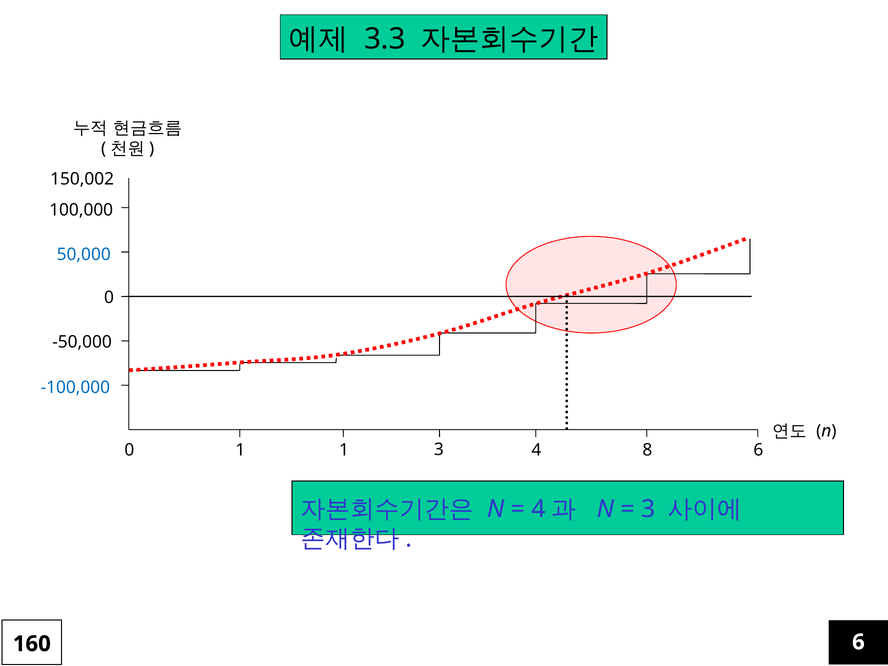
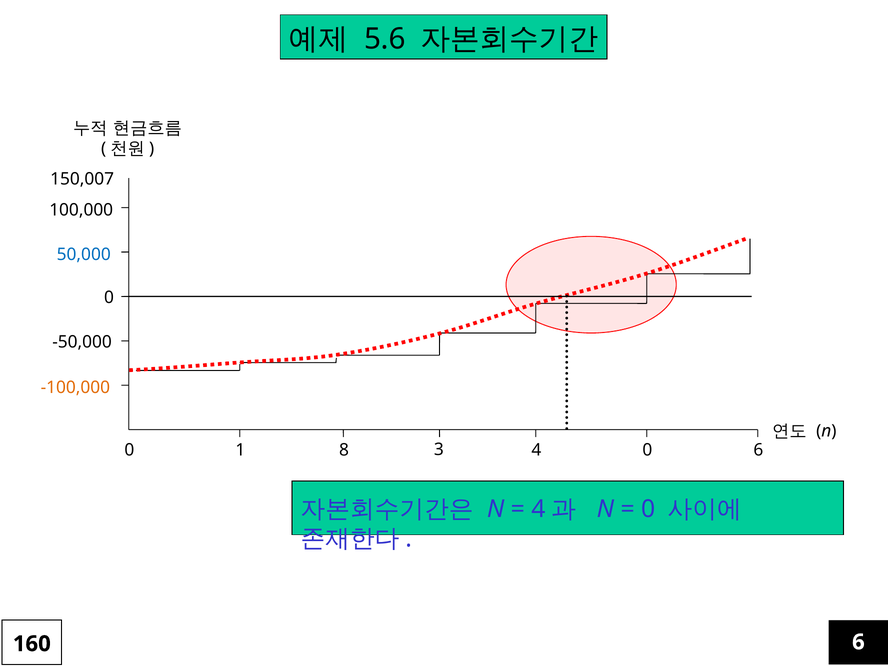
3.3: 3.3 -> 5.6 (385, 39)
150,002: 150,002 -> 150,007 (82, 179)
-100,000 colour: blue -> orange (75, 388)
1 1: 1 -> 8 (344, 450)
4 8: 8 -> 0 (647, 450)
3: 3 -> 0 (648, 509)
